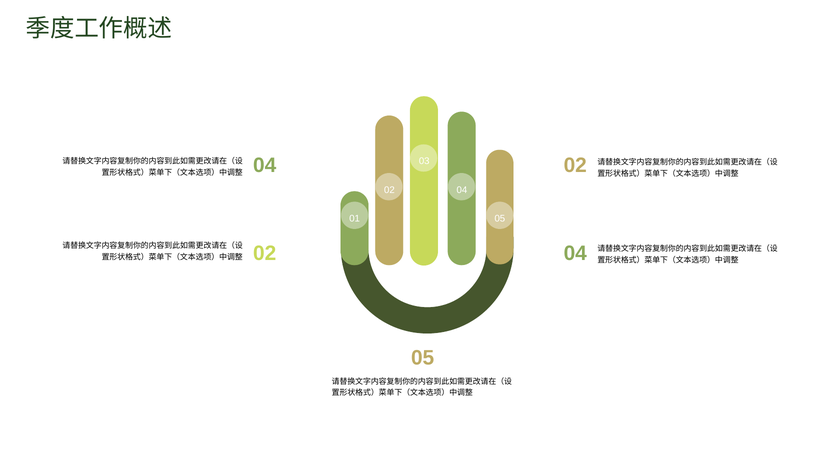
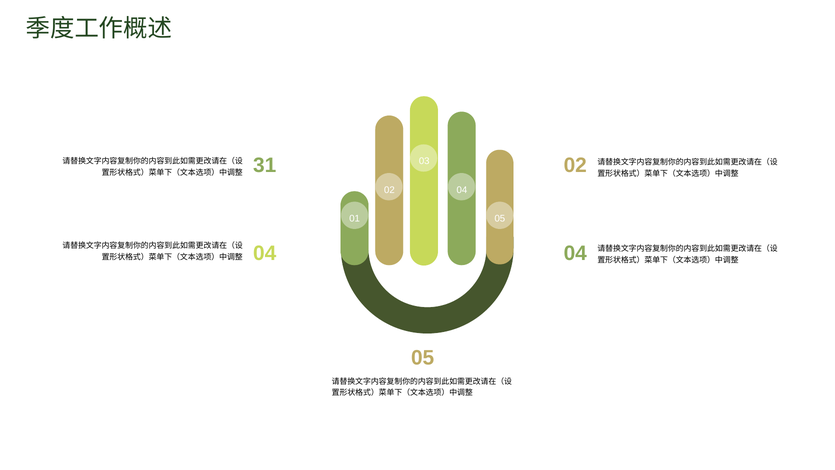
04: 04 -> 31 (265, 165)
02: 02 -> 04 (265, 253)
